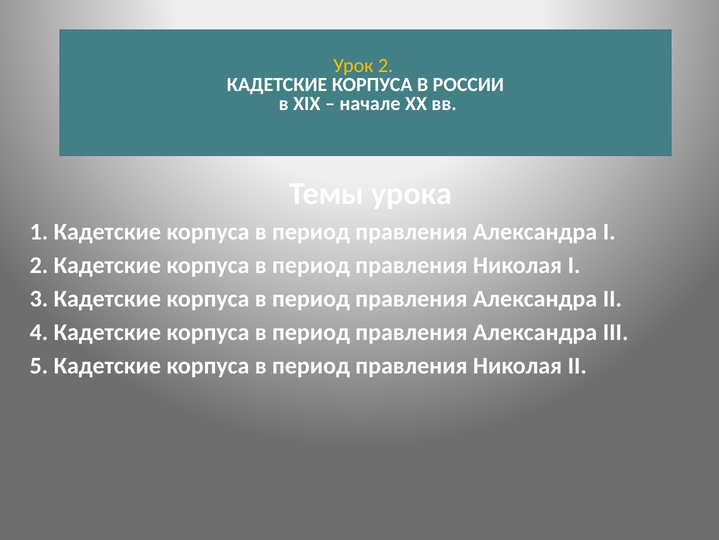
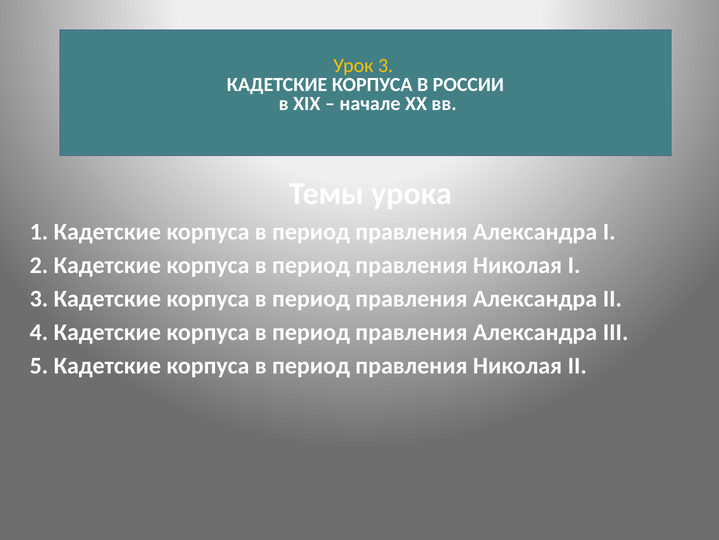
Урок 2: 2 -> 3 (386, 65)
